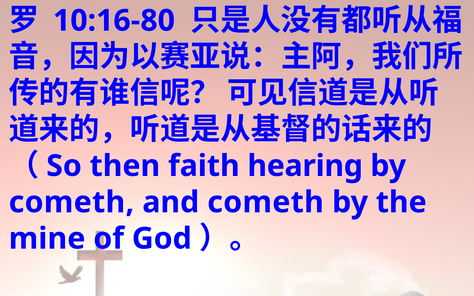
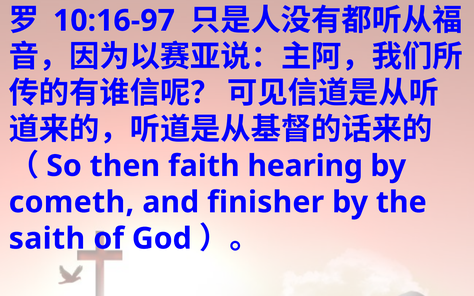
10:16-80: 10:16-80 -> 10:16-97 (114, 21)
and cometh: cometh -> finisher (266, 202)
mine: mine -> saith (47, 239)
